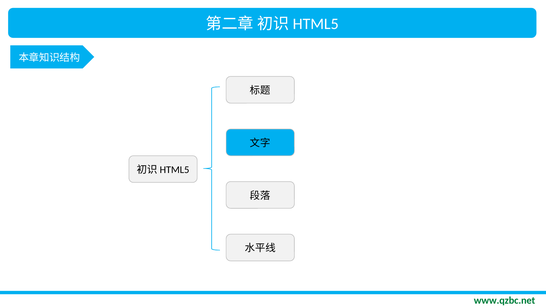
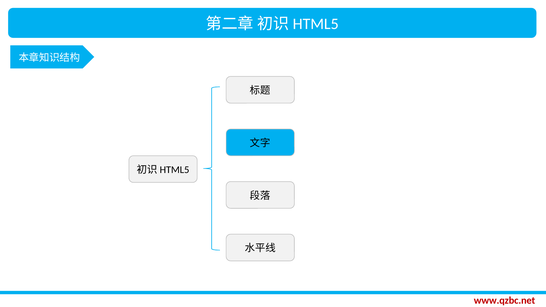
www.qzbc.net colour: green -> red (505, 301)
